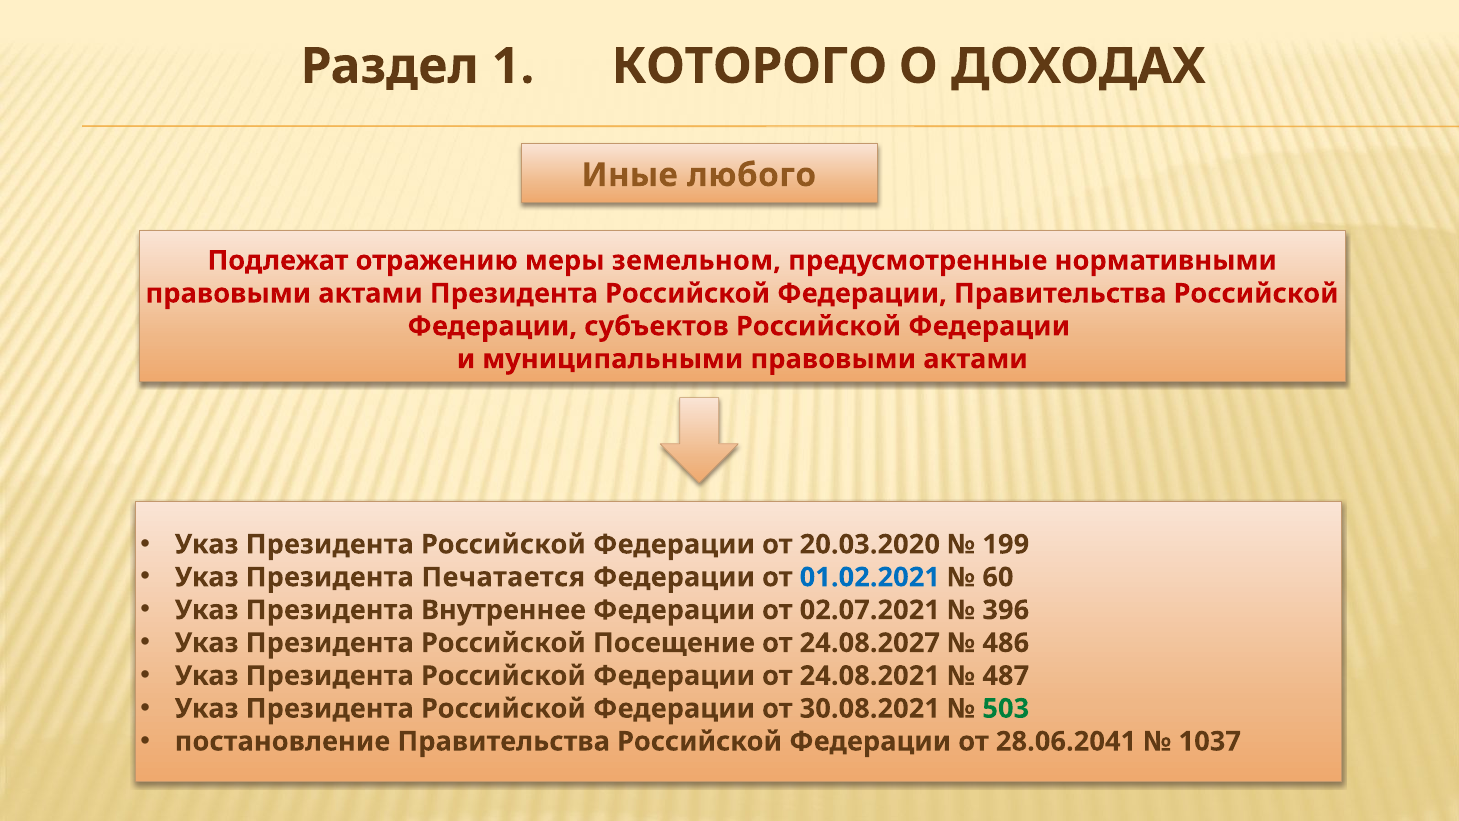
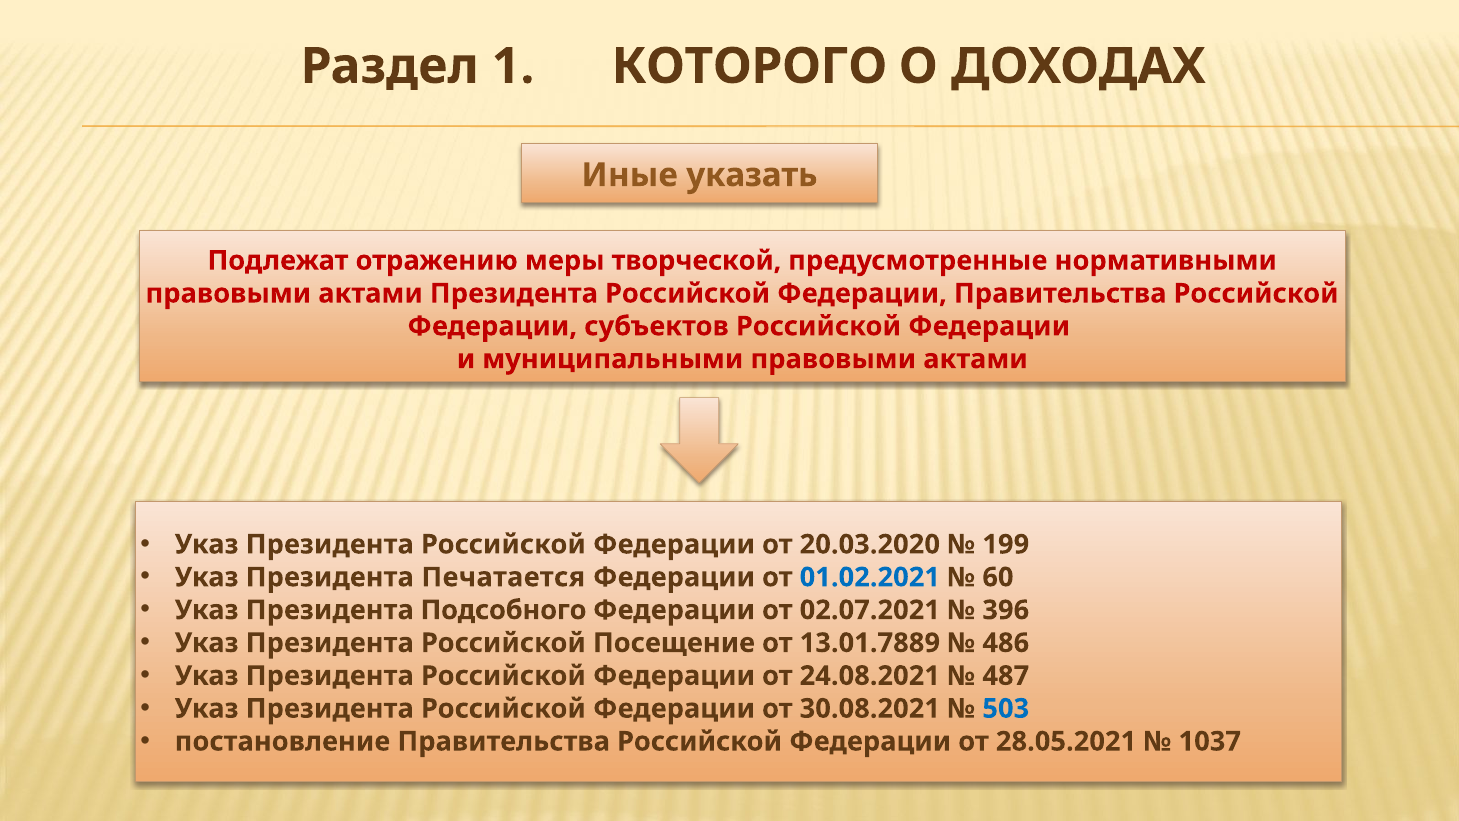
любого: любого -> указать (752, 175)
земельном: земельном -> творческой (697, 261)
Внутреннее: Внутреннее -> Подсобного (504, 610)
24.08.2027: 24.08.2027 -> 13.01.7889 (870, 643)
503 colour: green -> blue (1006, 708)
28.06.2041: 28.06.2041 -> 28.05.2021 (1066, 741)
